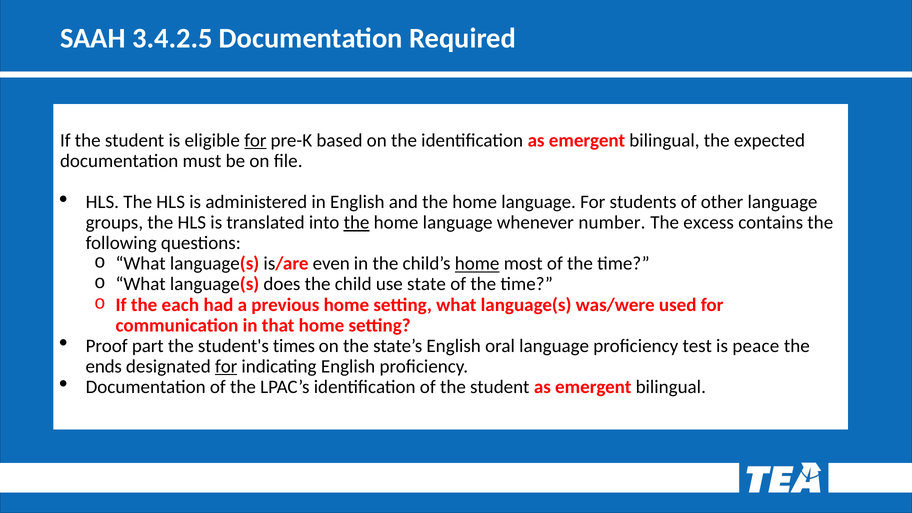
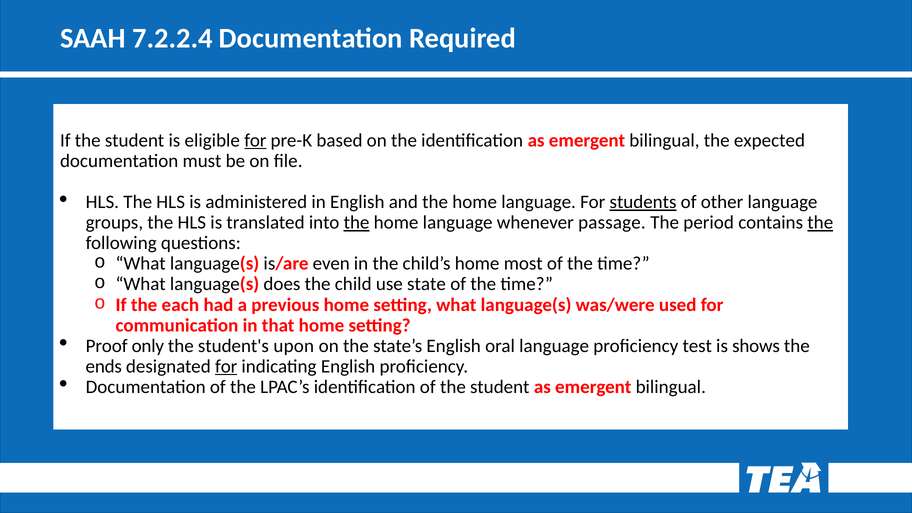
3.4.2.5: 3.4.2.5 -> 7.2.2.4 (172, 38)
students underline: none -> present (643, 202)
number: number -> passage (612, 223)
excess: excess -> period (709, 223)
the underline: none -> present (820, 223)
home underline: present -> none (477, 264)
part: part -> only (148, 346)
times: times -> upon (294, 346)
peace: peace -> shows (756, 346)
